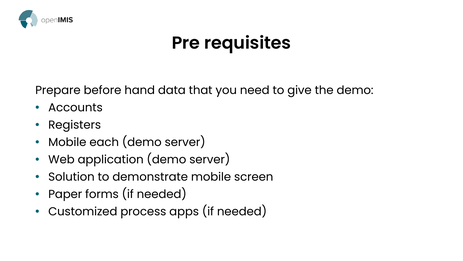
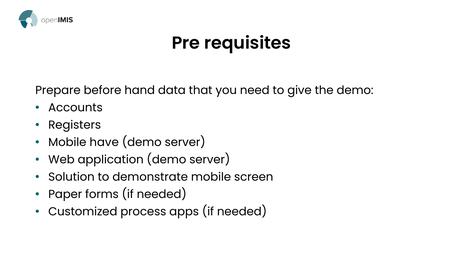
each: each -> have (104, 142)
